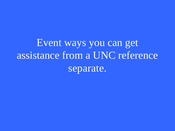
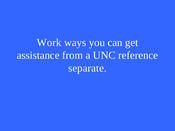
Event: Event -> Work (49, 43)
